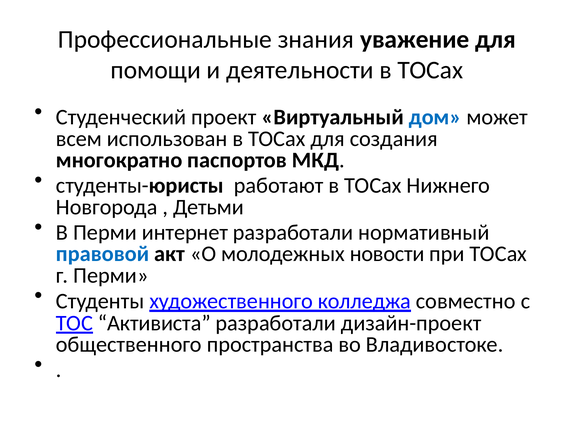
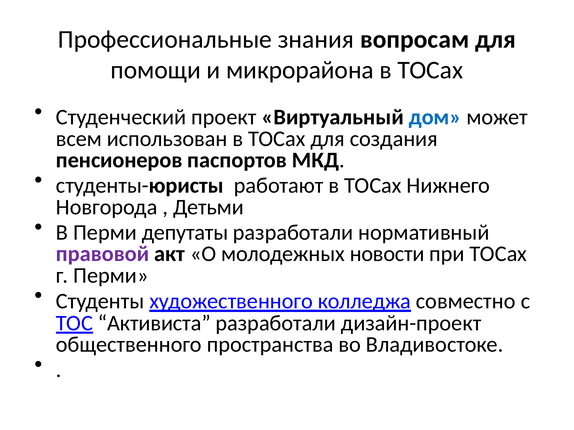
уважение: уважение -> вопросам (415, 40)
деятельности: деятельности -> микрорайона (300, 70)
многократно: многократно -> пенсионеров (119, 160)
интернет: интернет -> депутаты (185, 233)
правовой colour: blue -> purple (103, 254)
